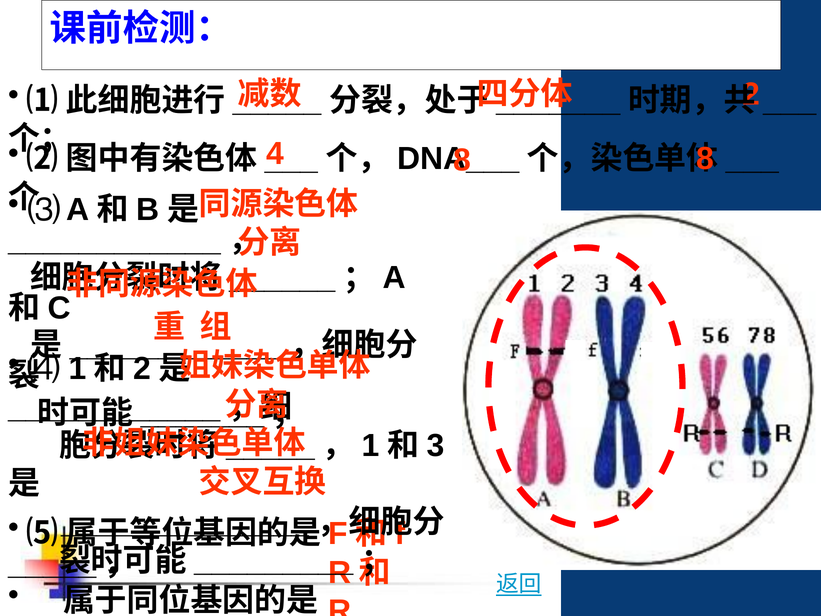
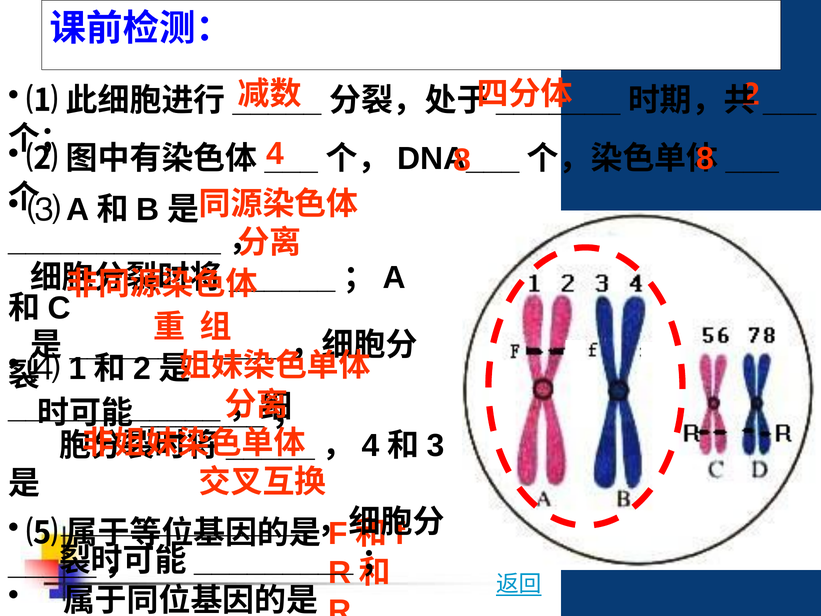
1: 1 -> 4 (371, 445)
